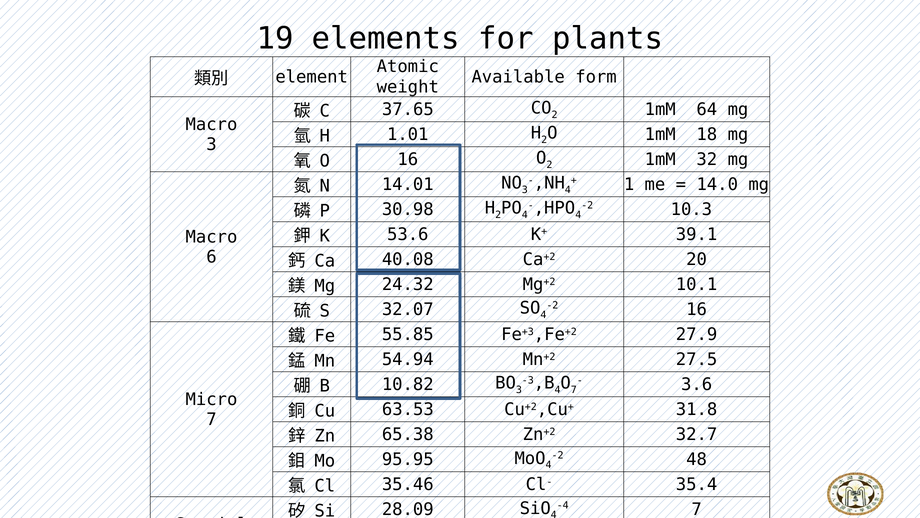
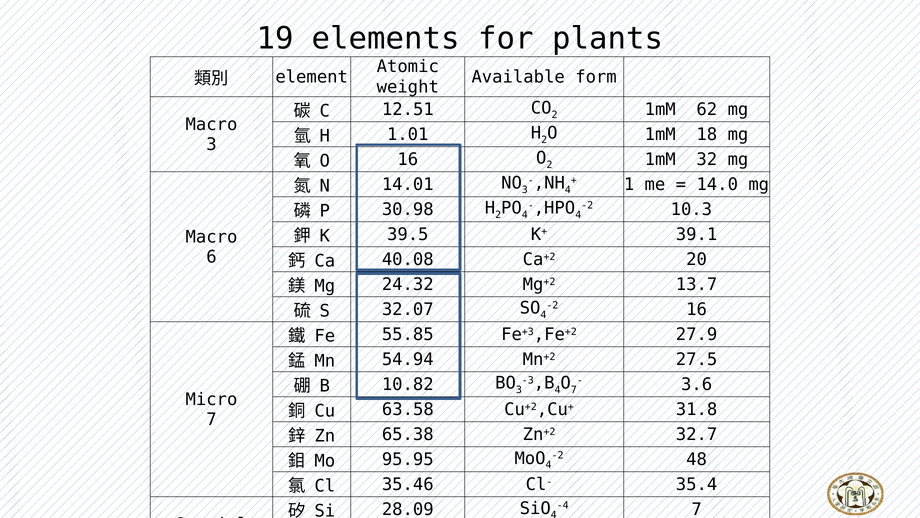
37.65: 37.65 -> 12.51 (408, 109)
64: 64 -> 62 (707, 109)
53.6: 53.6 -> 39.5 (408, 234)
10.1: 10.1 -> 13.7 (697, 284)
63.53: 63.53 -> 63.58 (408, 409)
